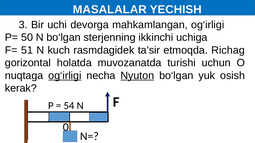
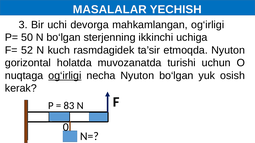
51: 51 -> 52 (27, 50)
etmoqda Richag: Richag -> Nyuton (228, 50)
Nyuton underline: present -> none (137, 76)
54: 54 -> 83 (69, 106)
